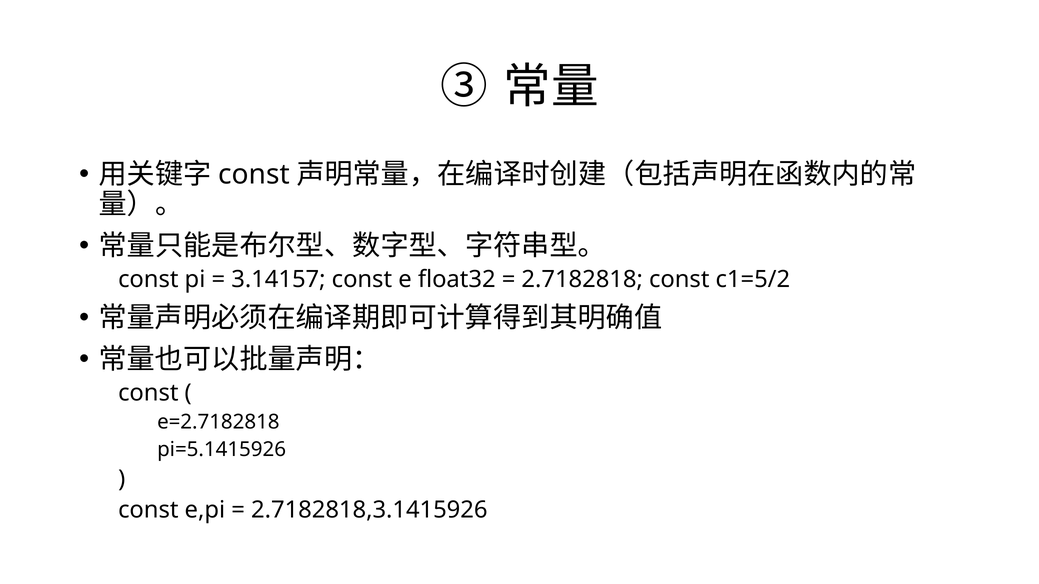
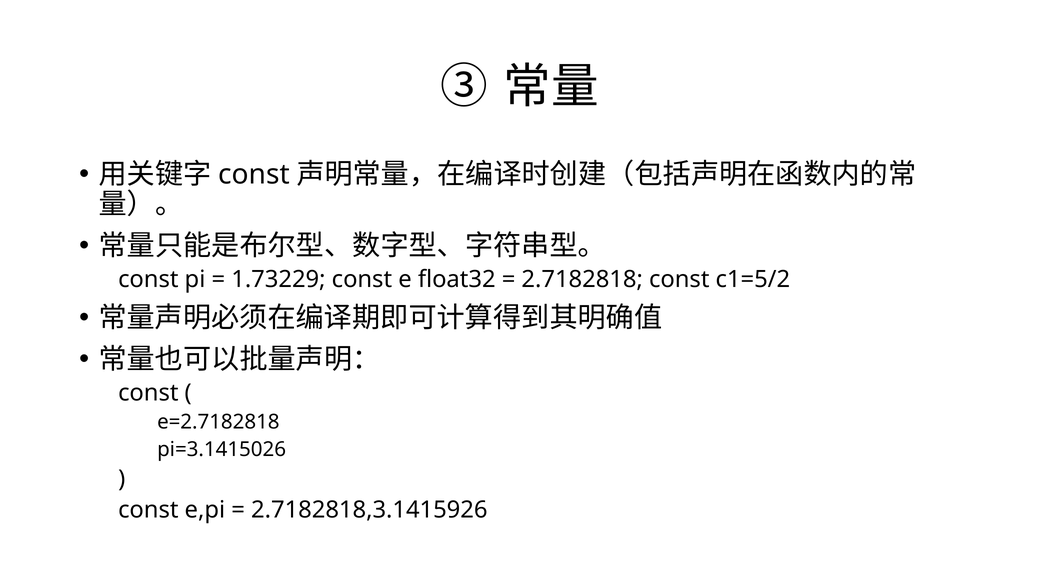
3.14157: 3.14157 -> 1.73229 (278, 280)
pi=5.1415926: pi=5.1415926 -> pi=3.1415026 (222, 450)
